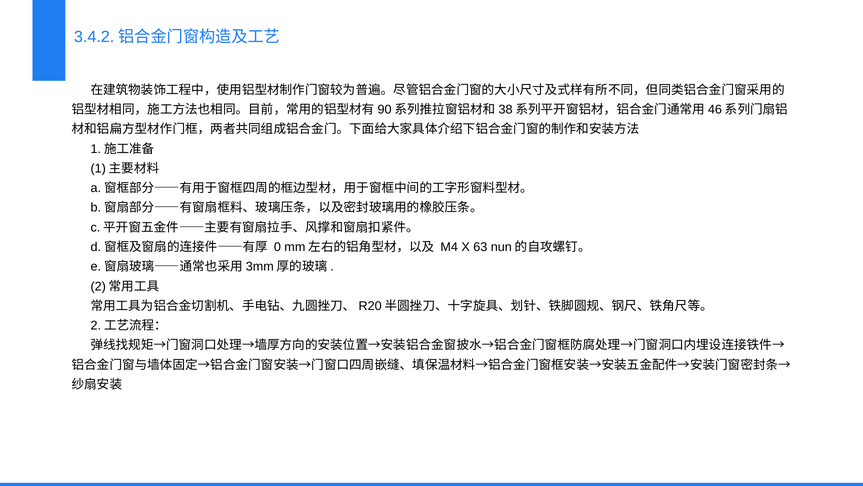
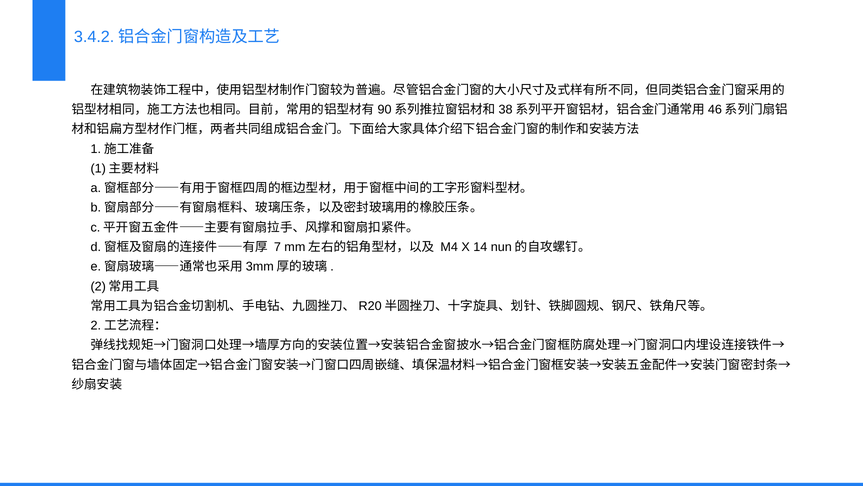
0: 0 -> 7 (277, 247)
63: 63 -> 14 (480, 247)
